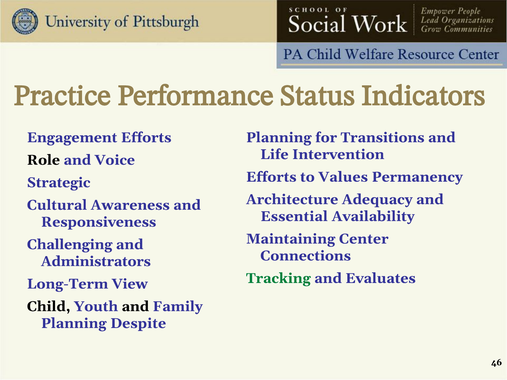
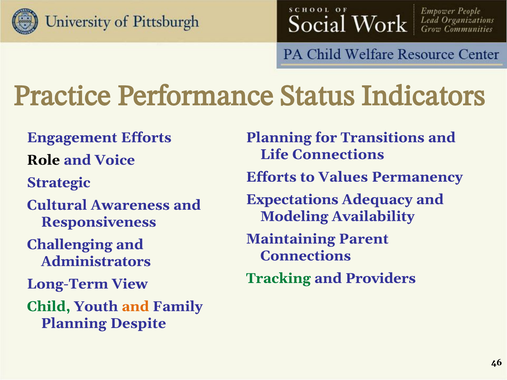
Life Intervention: Intervention -> Connections (338, 155)
Architecture: Architecture -> Expectations (292, 200)
Essential: Essential -> Modeling (294, 217)
Center: Center -> Parent (364, 239)
Evaluates: Evaluates -> Providers (381, 278)
Child colour: black -> green (49, 307)
and colour: black -> orange (135, 307)
